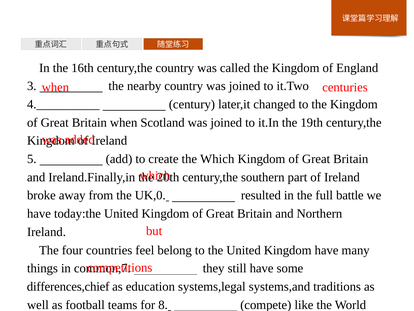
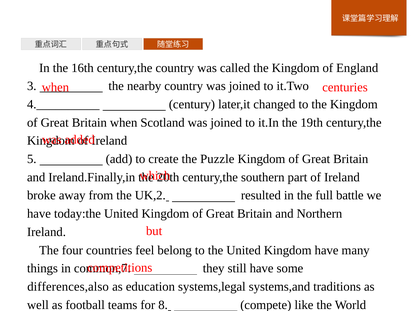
the Which: Which -> Puzzle (217, 159)
UK,0: UK,0 -> UK,2 (150, 195)
differences,chief: differences,chief -> differences,also (68, 286)
